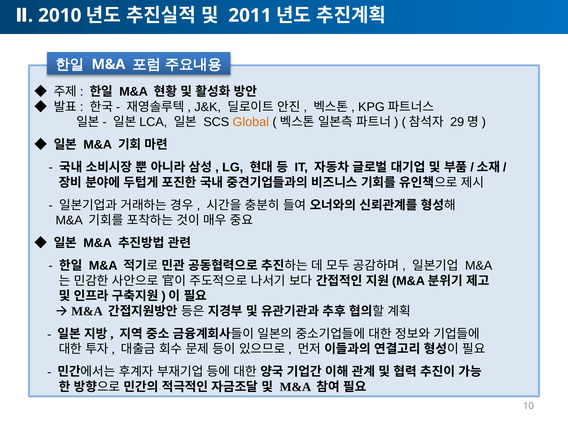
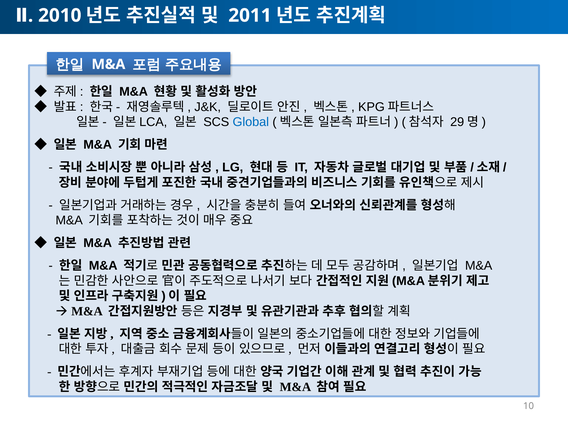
Global colour: orange -> blue (251, 122)
